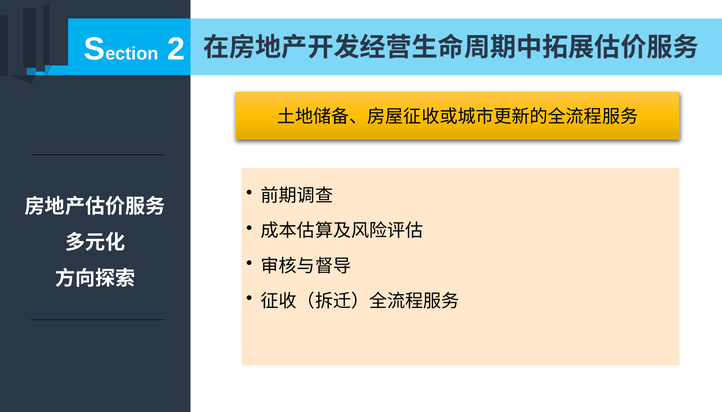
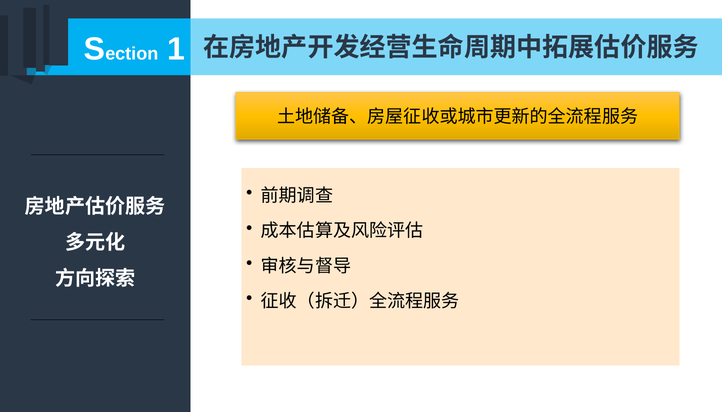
2: 2 -> 1 (176, 49)
